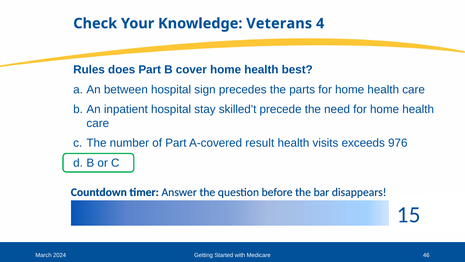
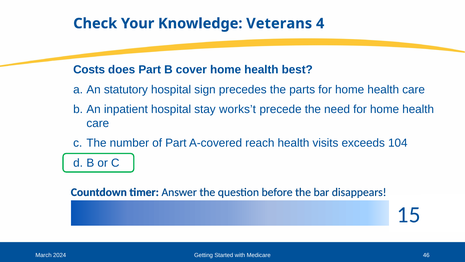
Rules: Rules -> Costs (89, 70)
between: between -> statutory (126, 89)
skilled’t: skilled’t -> works’t (238, 109)
result: result -> reach (260, 143)
976: 976 -> 104 (398, 143)
